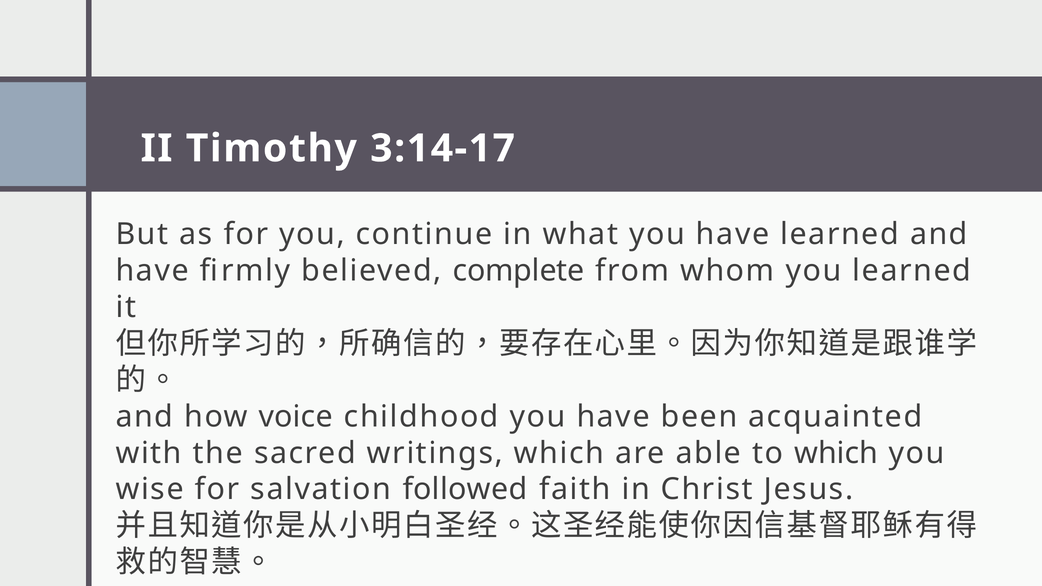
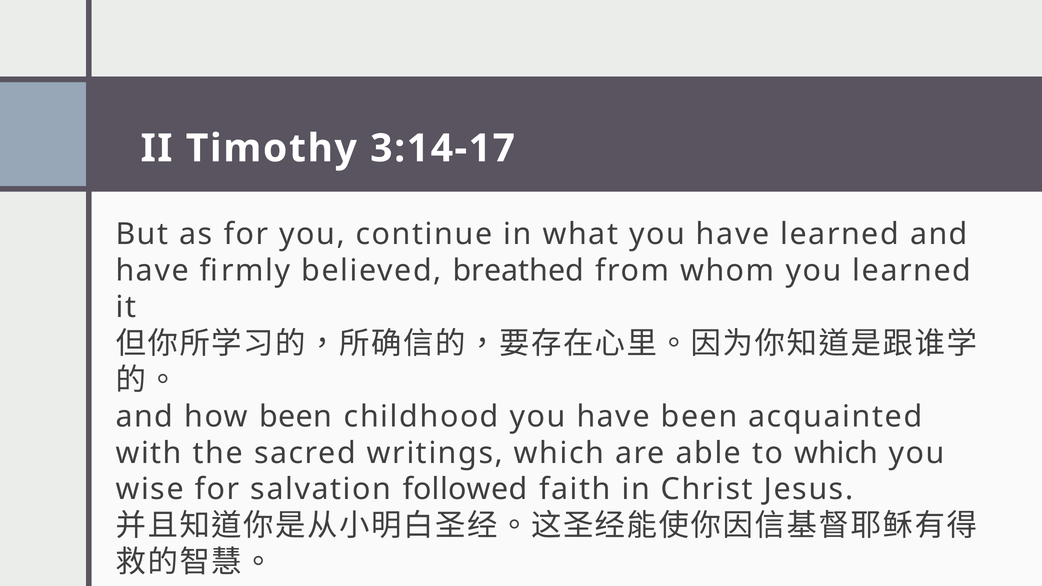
complete: complete -> breathed (518, 271)
how voice: voice -> been (296, 417)
